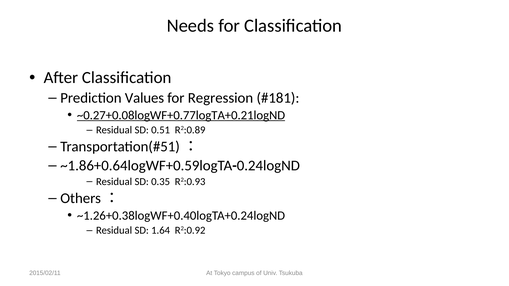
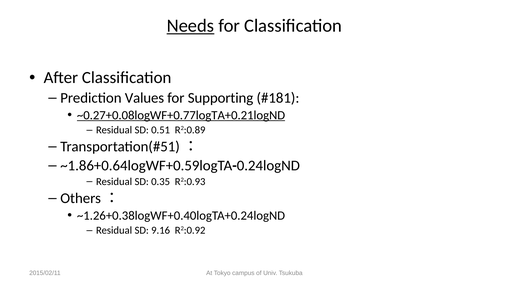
Needs underline: none -> present (190, 26)
Regression: Regression -> Supporting (221, 98)
1.64: 1.64 -> 9.16 (161, 231)
